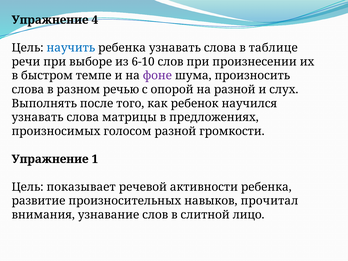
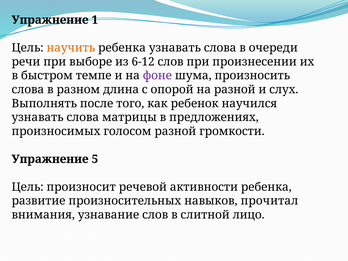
4: 4 -> 1 (95, 20)
научить colour: blue -> orange (71, 48)
таблице: таблице -> очереди (273, 48)
6-10: 6-10 -> 6-12 (143, 62)
речью: речью -> длина (121, 90)
1: 1 -> 5 (95, 159)
показывает: показывает -> произносит (81, 187)
